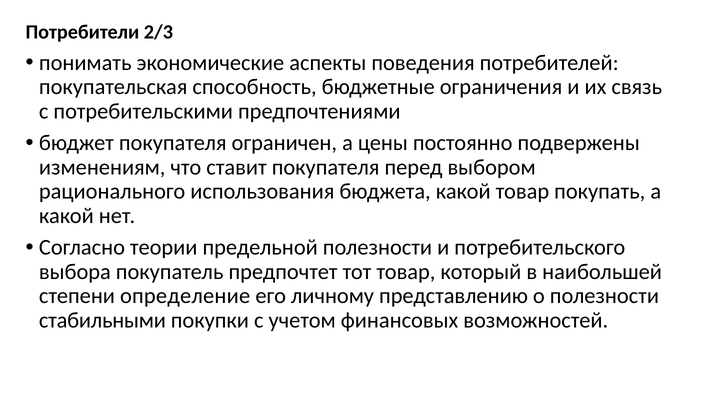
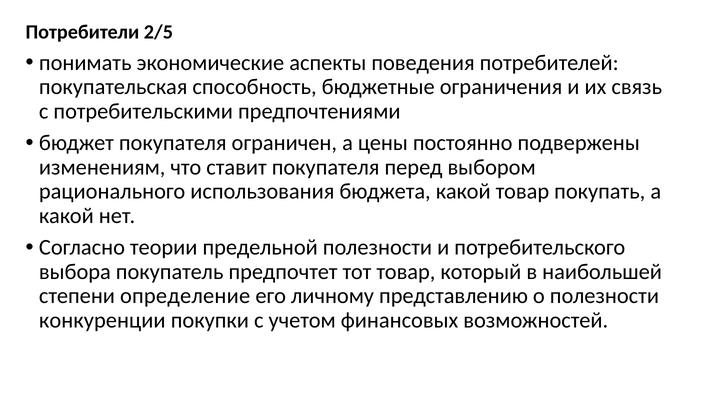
2/3: 2/3 -> 2/5 (158, 32)
стабильными: стабильными -> конкуренции (102, 320)
